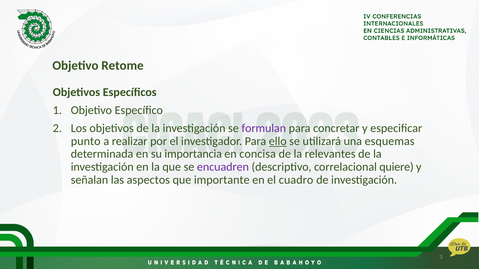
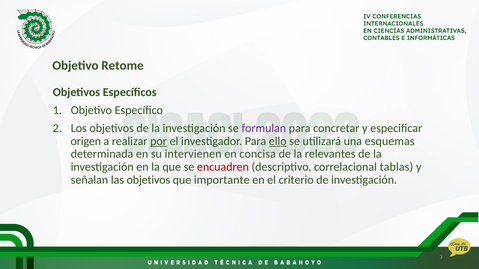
punto: punto -> origen (86, 141)
por underline: none -> present (159, 141)
importancia: importancia -> intervienen (193, 154)
encuadren colour: purple -> red (223, 167)
quiere: quiere -> tablas (396, 167)
las aspectos: aspectos -> objetivos (148, 180)
cuadro: cuadro -> criterio (296, 180)
